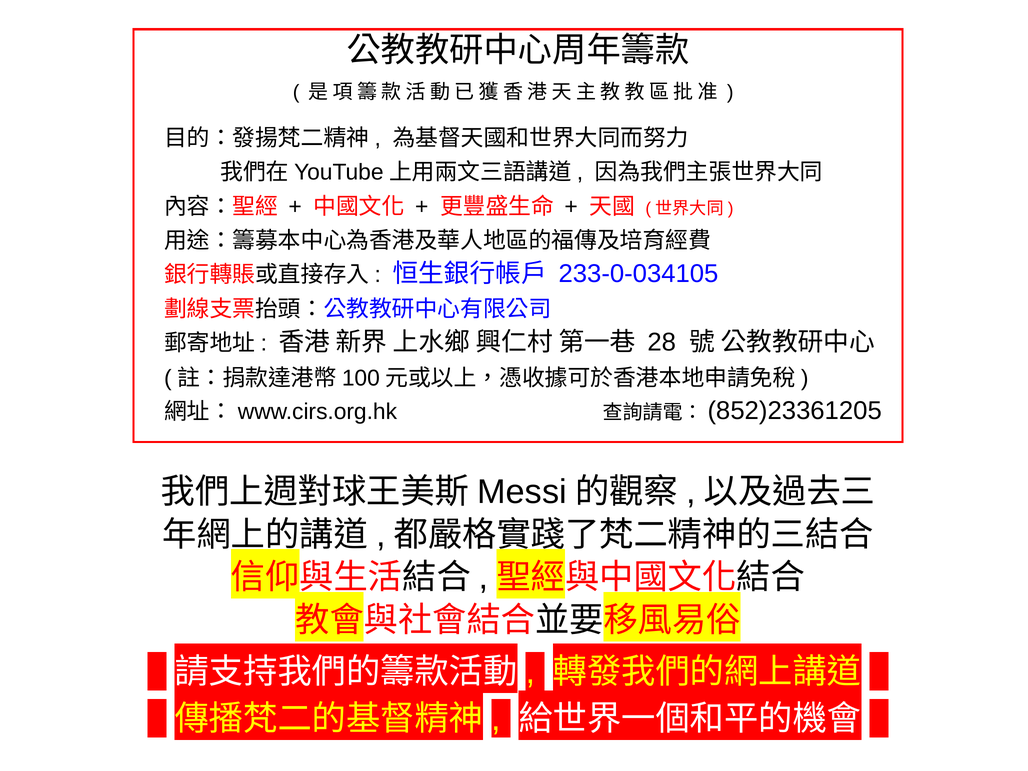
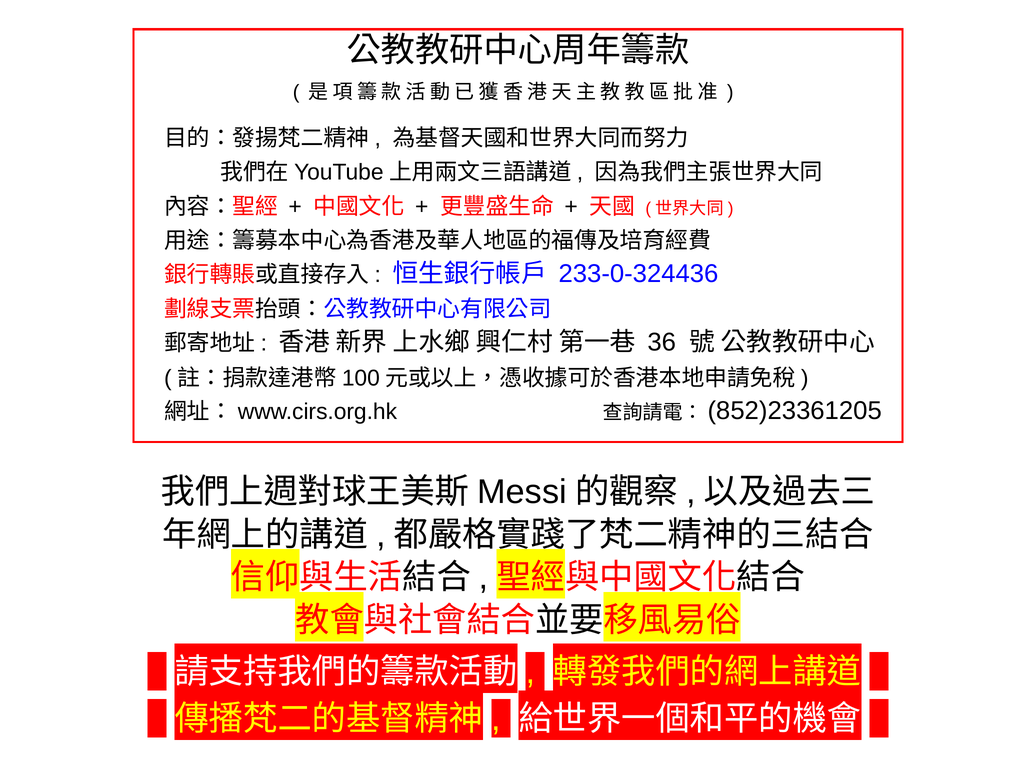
233-0-034105: 233-0-034105 -> 233-0-324436 (638, 274)
28: 28 -> 36 (662, 342)
